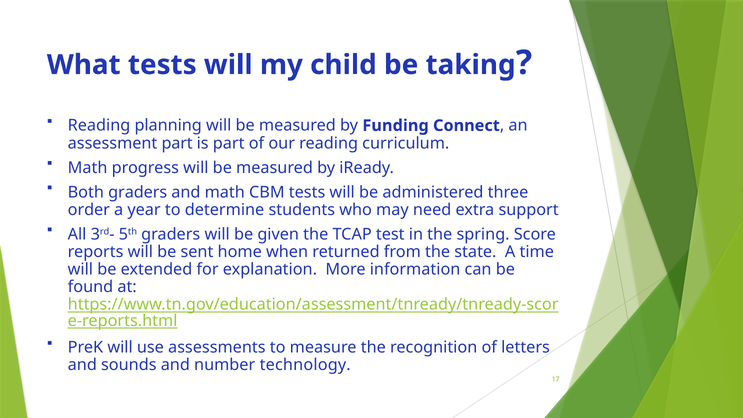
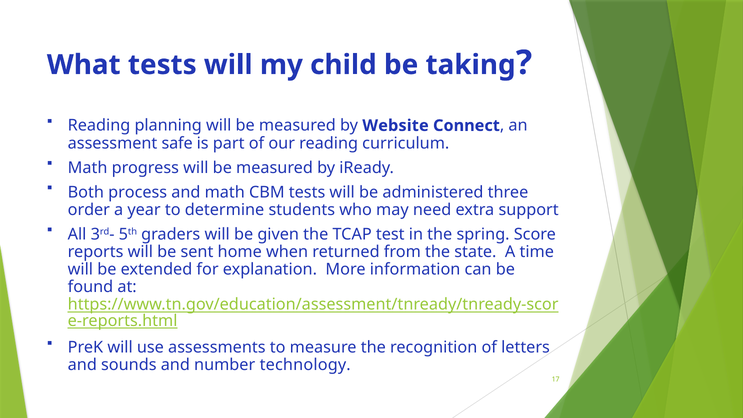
Funding: Funding -> Website (396, 126)
assessment part: part -> safe (177, 143)
Both graders: graders -> process (138, 192)
